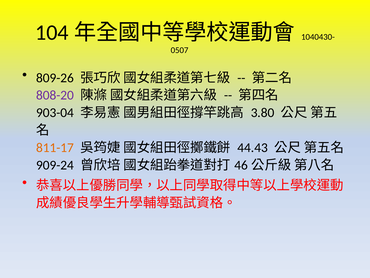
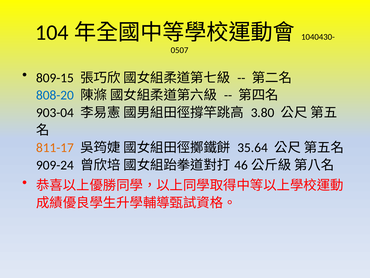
809-26: 809-26 -> 809-15 (55, 78)
808-20 colour: purple -> blue (55, 95)
44.43: 44.43 -> 35.64 (253, 147)
